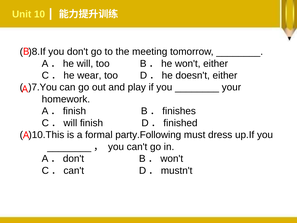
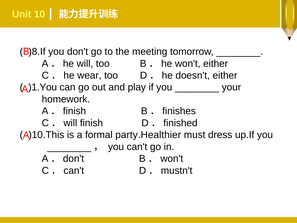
)7.You: )7.You -> )1.You (43, 87)
party.Following: party.Following -> party.Healthier (148, 135)
